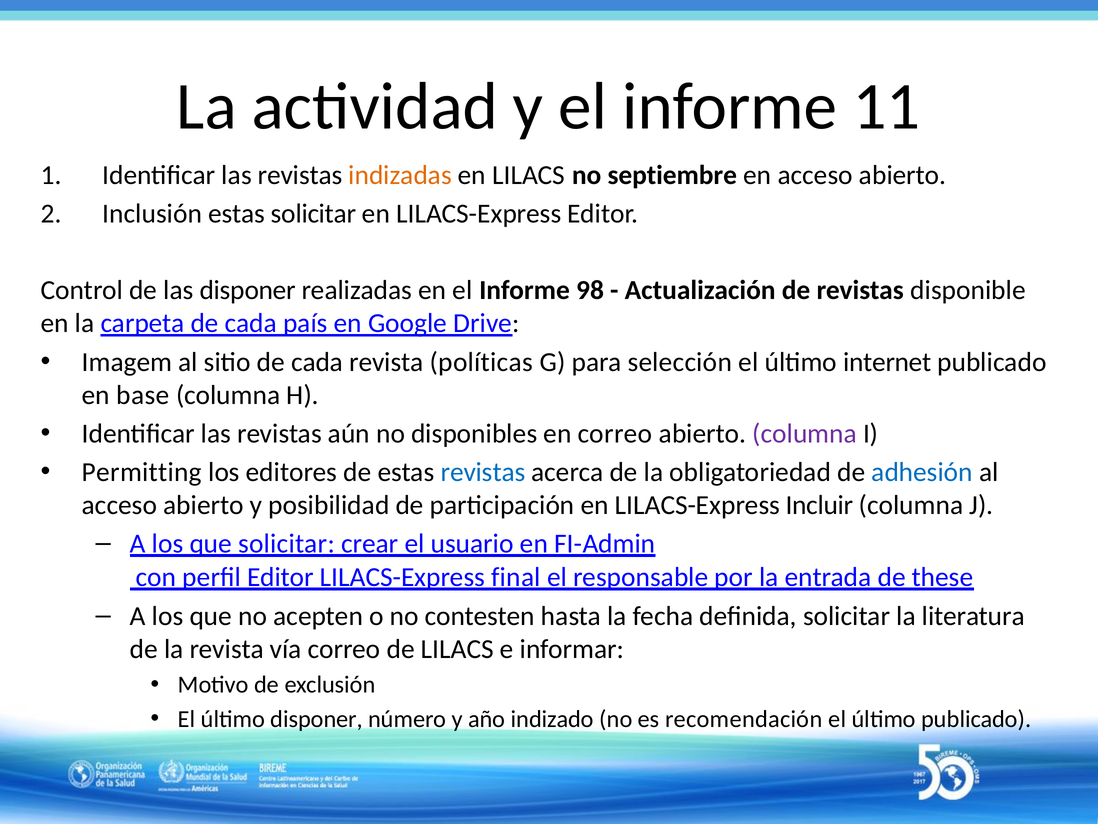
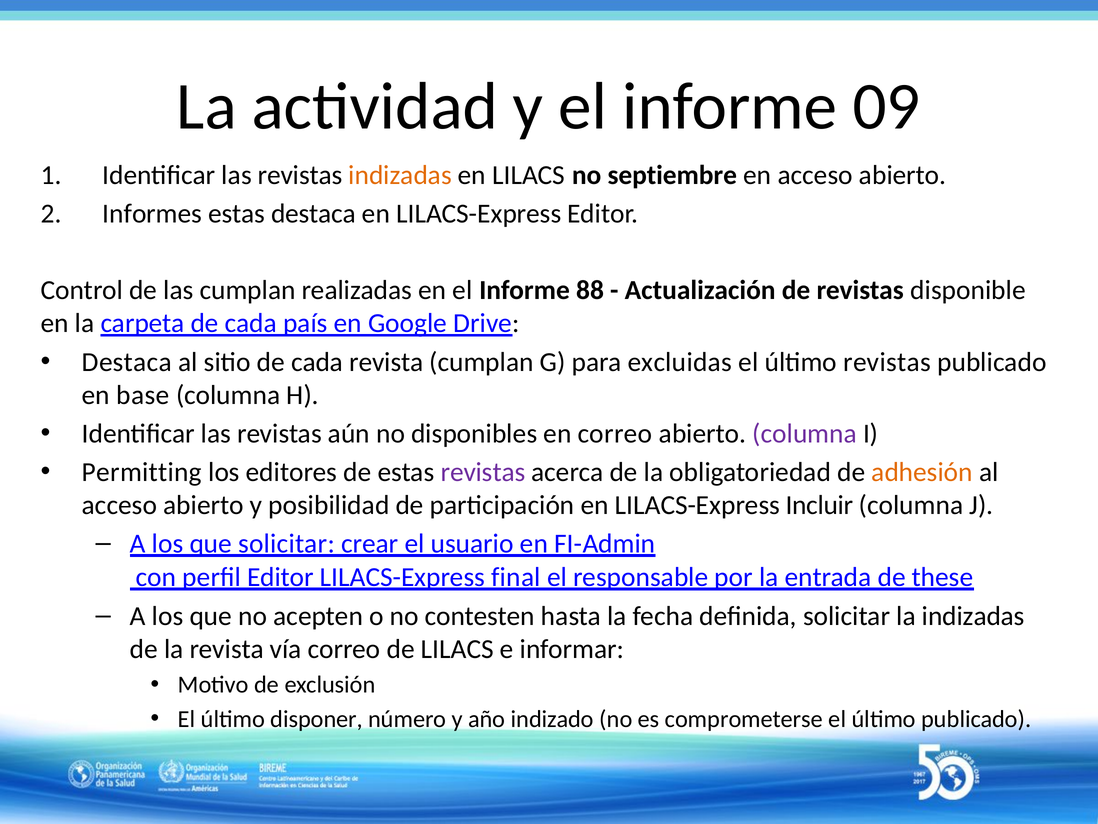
11: 11 -> 09 (886, 106)
Inclusión: Inclusión -> Informes (152, 213)
estas solicitar: solicitar -> destaca (313, 213)
las disponer: disponer -> cumplan (248, 290)
98: 98 -> 88 (590, 290)
Imagem: Imagem -> Destaca (127, 362)
revista políticas: políticas -> cumplan (482, 362)
selección: selección -> excluidas (680, 362)
último internet: internet -> revistas (887, 362)
revistas colour: blue -> purple (483, 472)
adhesión colour: blue -> orange (922, 472)
la literatura: literatura -> indizadas (973, 616)
recomendación: recomendación -> comprometerse (744, 719)
